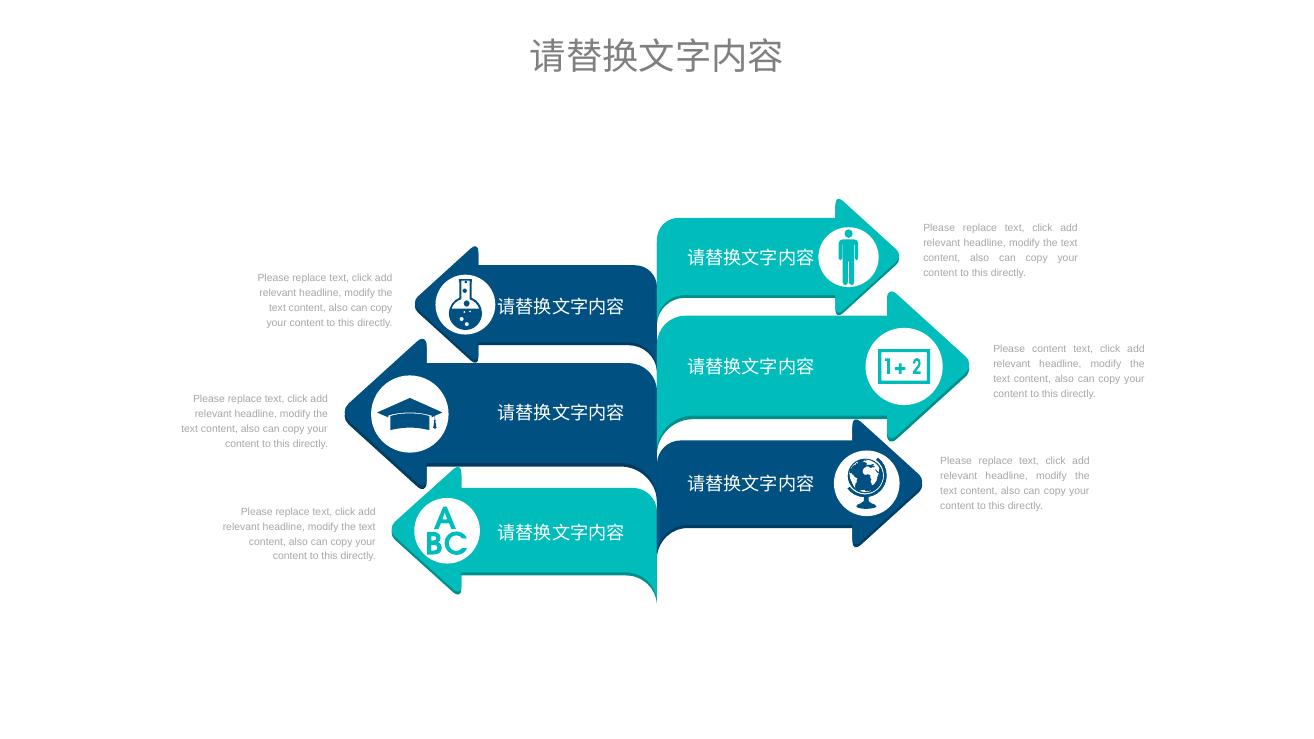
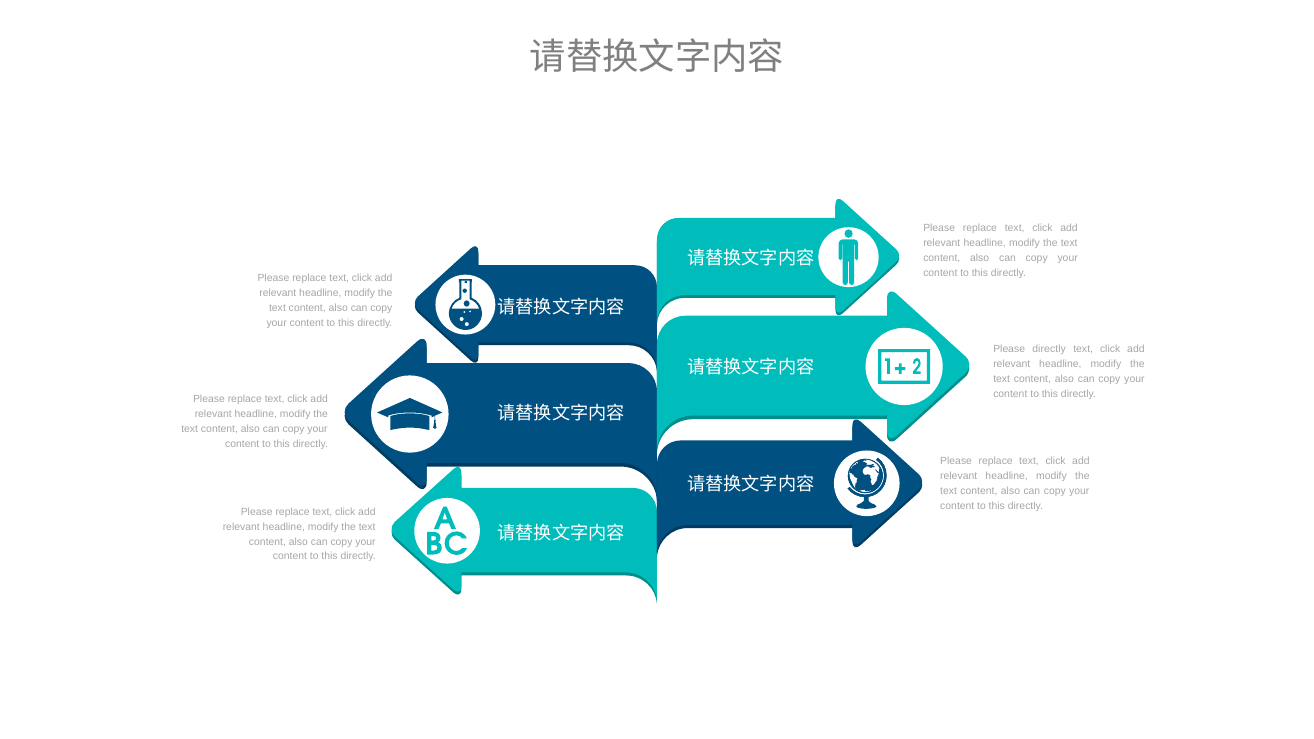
Please content: content -> directly (1049, 349)
